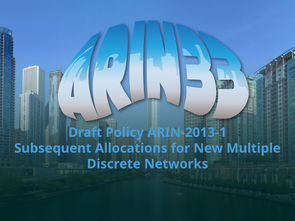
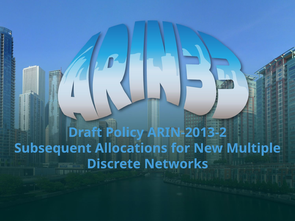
ARIN-2013-1: ARIN-2013-1 -> ARIN-2013-2 (187, 133)
